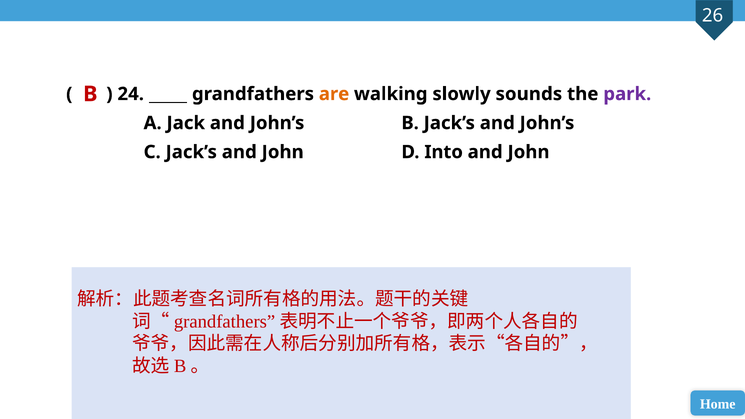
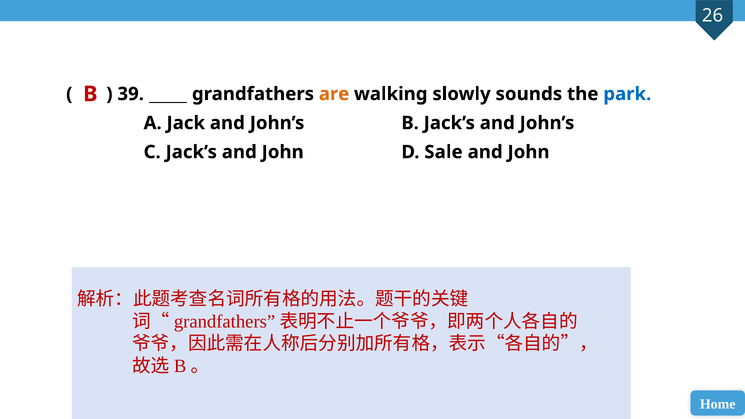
24: 24 -> 39 (131, 94)
park colour: purple -> blue (627, 94)
Into: Into -> Sale (443, 152)
